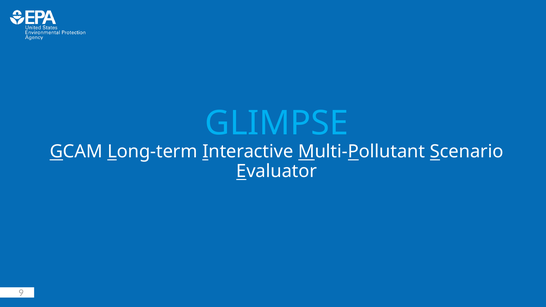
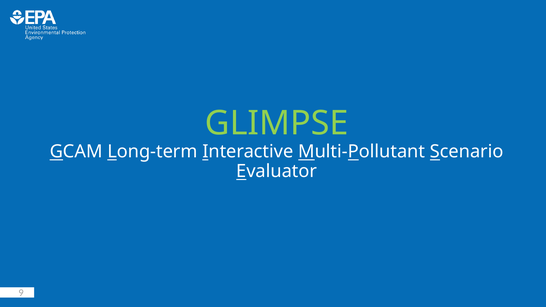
GLIMPSE colour: light blue -> light green (277, 123)
